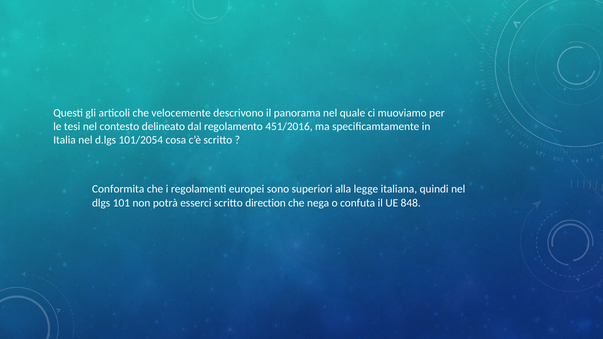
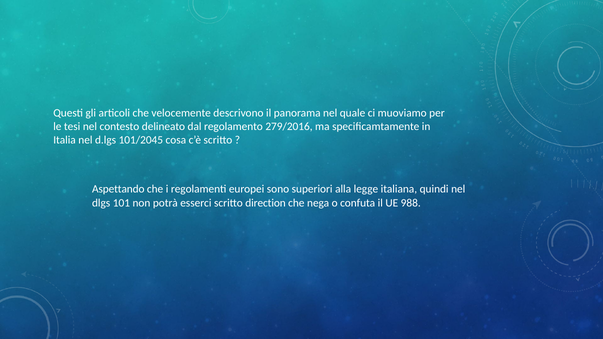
451/2016: 451/2016 -> 279/2016 (289, 126)
101/2054: 101/2054 -> 101/2045 (141, 140)
Conformita: Conformita -> Aspettando (118, 189)
848: 848 -> 988 (411, 203)
